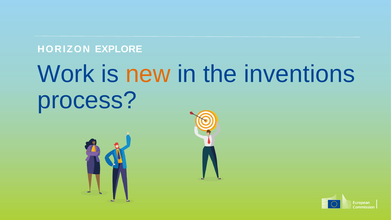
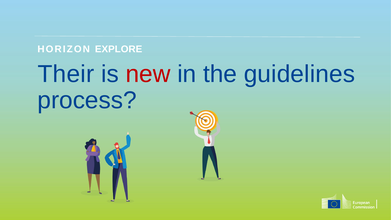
Work: Work -> Their (66, 74)
new colour: orange -> red (148, 74)
inventions: inventions -> guidelines (299, 74)
